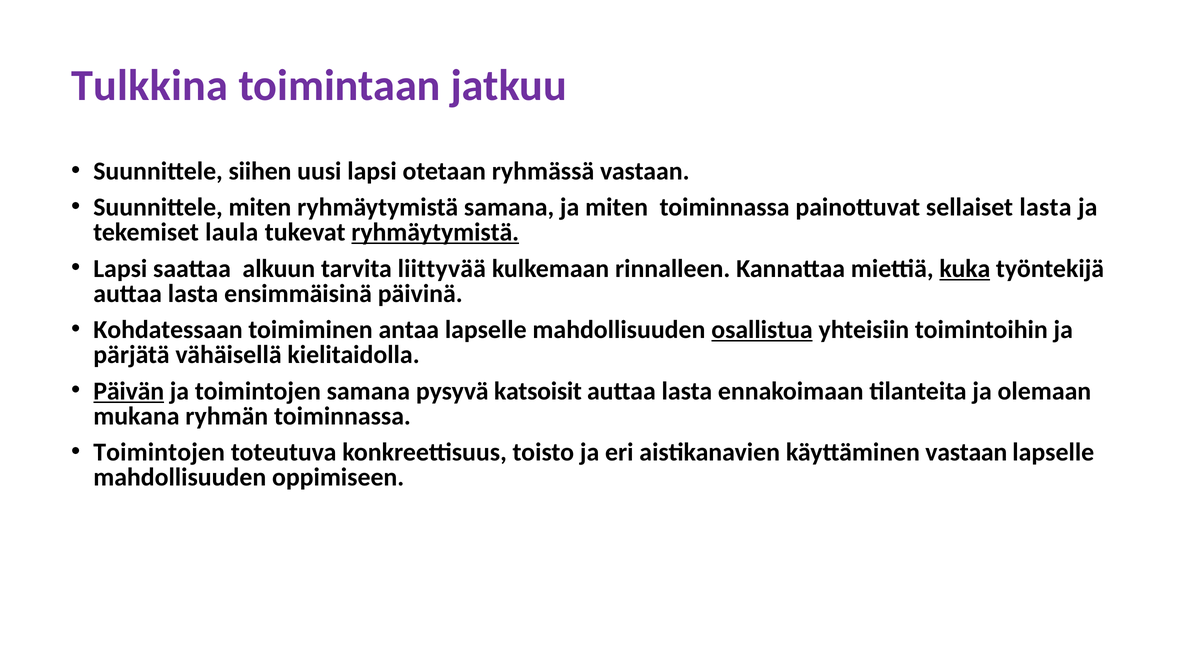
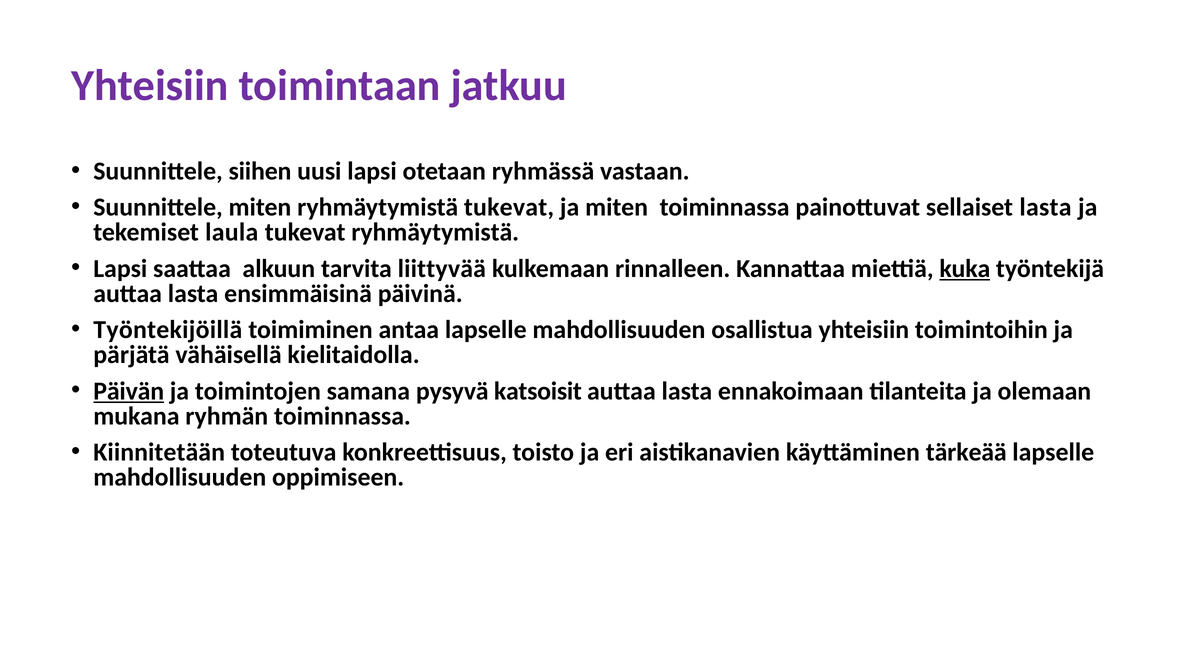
Tulkkina: Tulkkina -> Yhteisiin (150, 86)
ryhmäytymistä samana: samana -> tukevat (509, 207)
ryhmäytymistä underline: present -> none (435, 232)
Kohdatessaan: Kohdatessaan -> Työntekijöillä (168, 330)
osallistua underline: present -> none (762, 330)
Toimintojen: Toimintojen -> Kiinnitetään (159, 452)
käyttäminen vastaan: vastaan -> tärkeää (966, 452)
